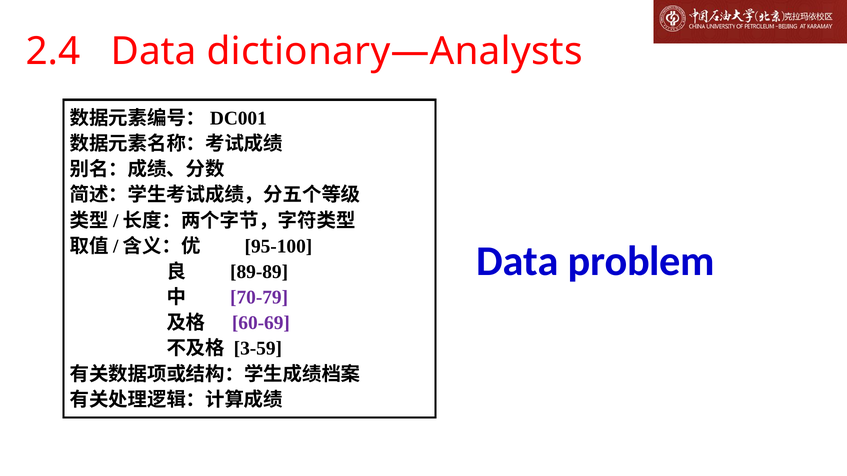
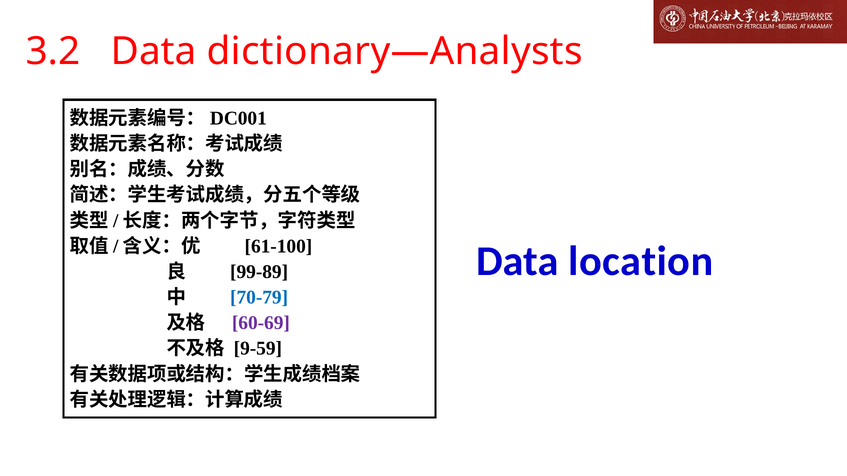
2.4: 2.4 -> 3.2 (53, 51)
95-100: 95-100 -> 61-100 (278, 246)
problem: problem -> location (641, 261)
89-89: 89-89 -> 99-89 (259, 272)
70-79 colour: purple -> blue (259, 298)
3-59: 3-59 -> 9-59 (258, 349)
